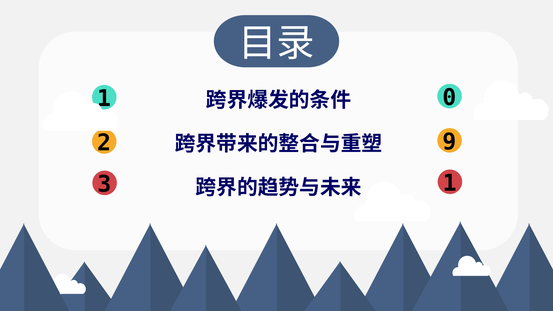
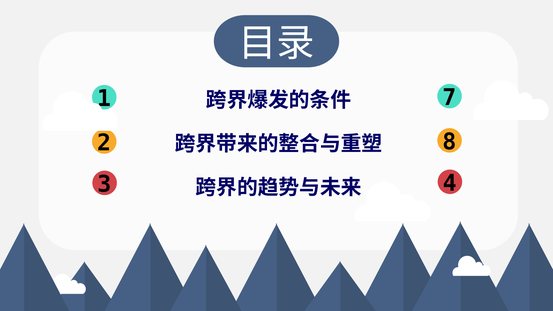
0: 0 -> 7 (450, 98)
9: 9 -> 8 (450, 142)
3 1: 1 -> 4 (450, 183)
